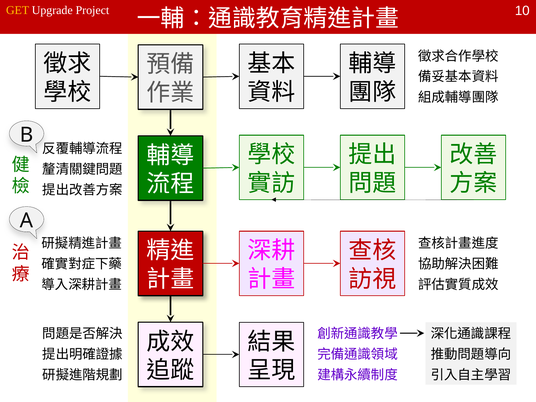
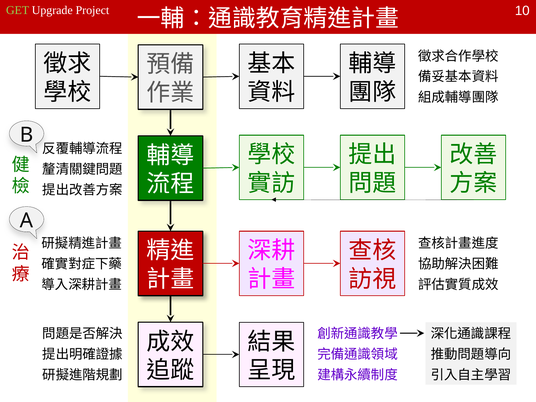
GET colour: yellow -> light green (18, 10)
